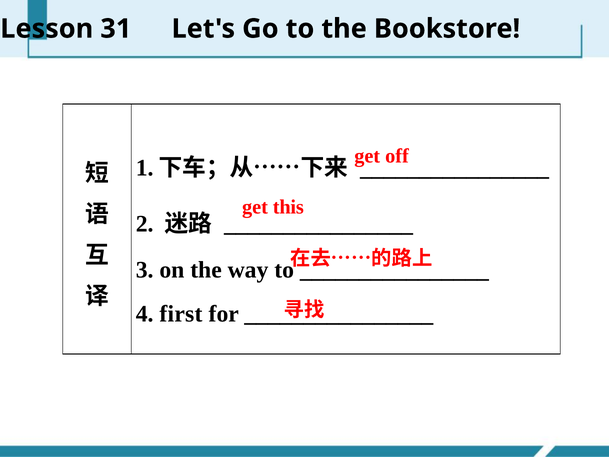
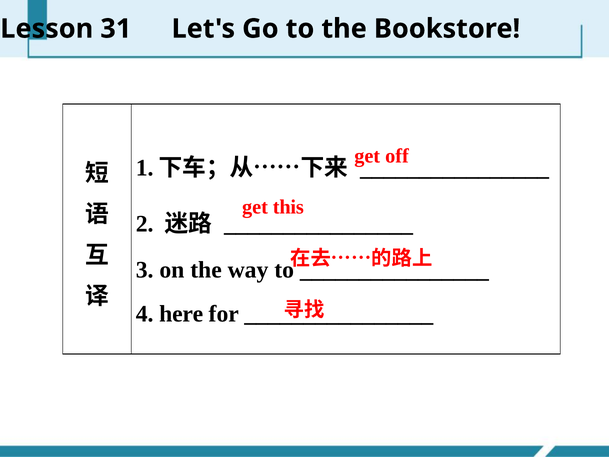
first: first -> here (181, 314)
